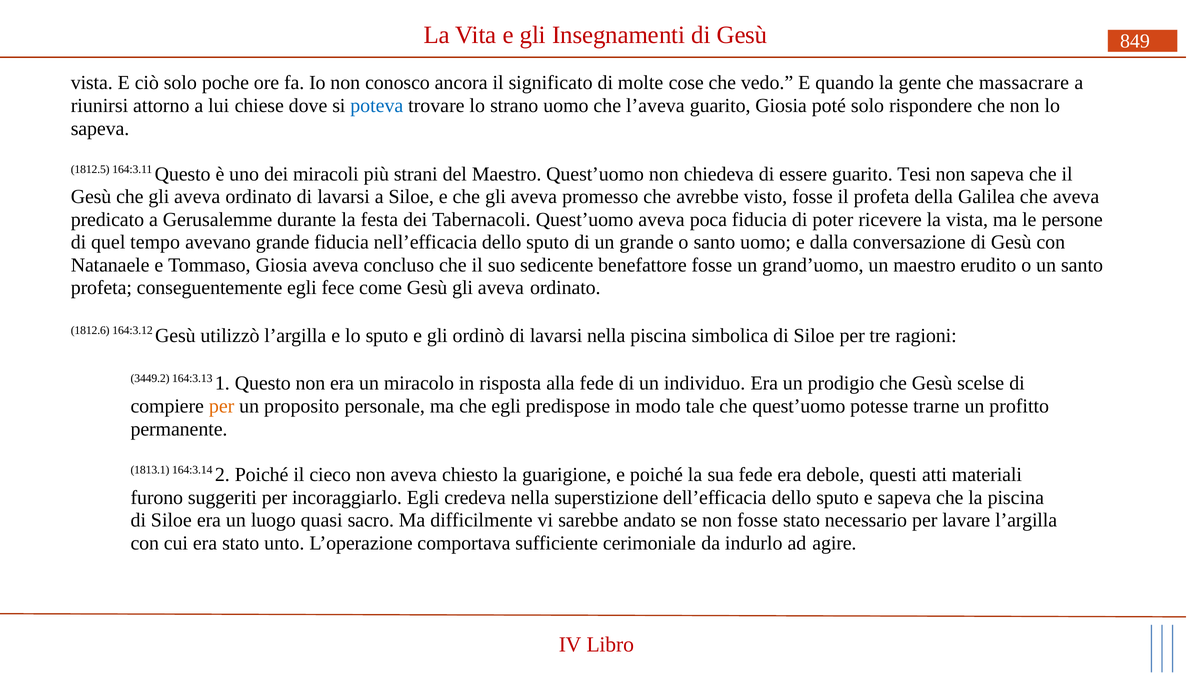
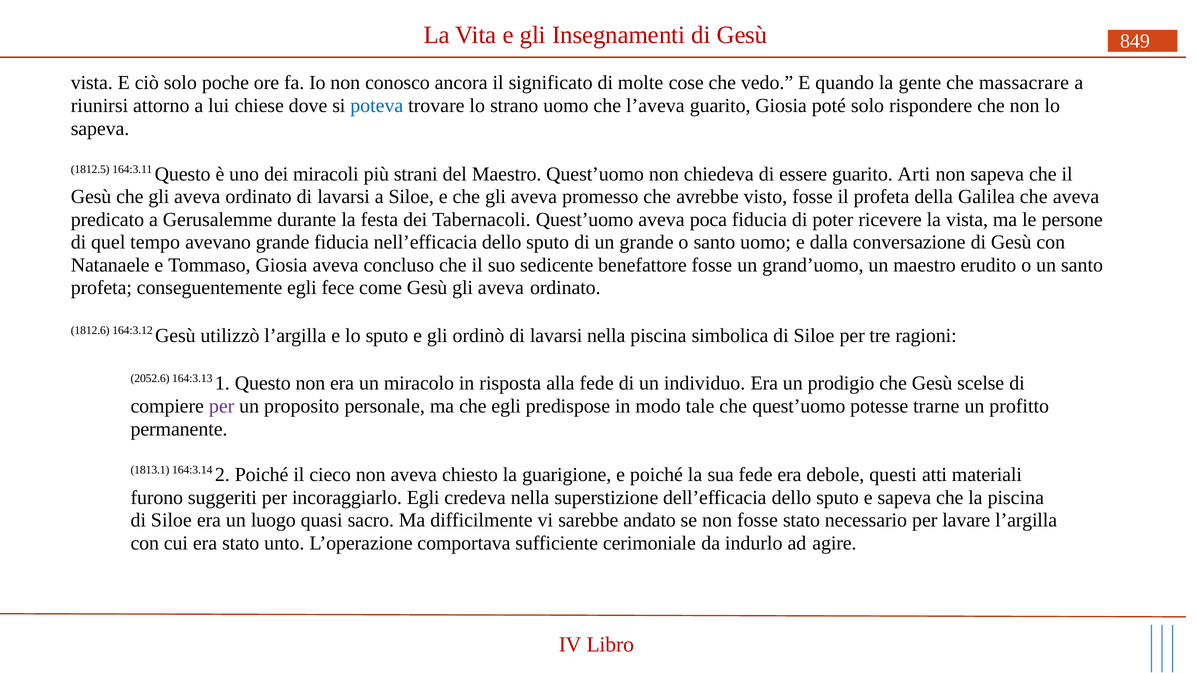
Tesi: Tesi -> Arti (914, 174)
3449.2: 3449.2 -> 2052.6 (150, 379)
per colour: orange -> purple (222, 406)
